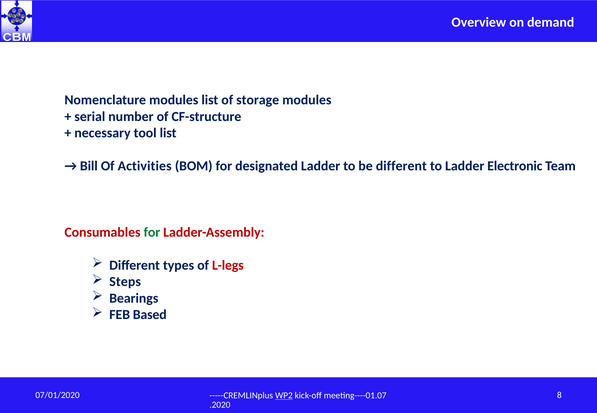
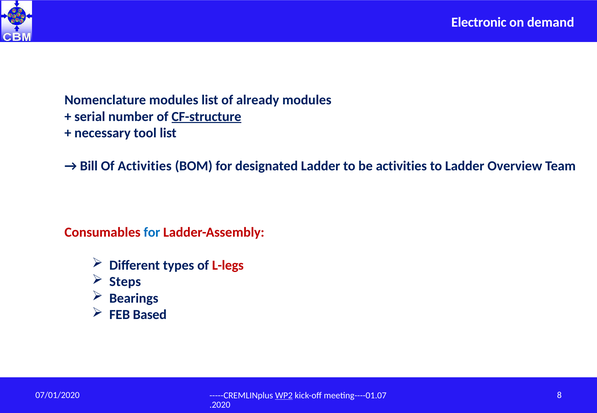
Overview: Overview -> Electronic (479, 22)
storage: storage -> already (258, 100)
CF-structure underline: none -> present (206, 117)
be different: different -> activities (401, 166)
Electronic: Electronic -> Overview (515, 166)
for colour: green -> blue (152, 232)
